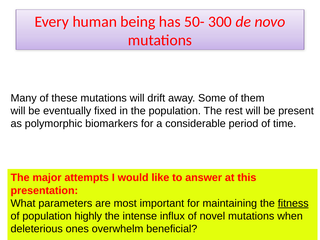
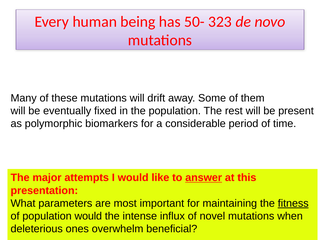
300: 300 -> 323 (220, 22)
answer underline: none -> present (204, 178)
population highly: highly -> would (88, 216)
